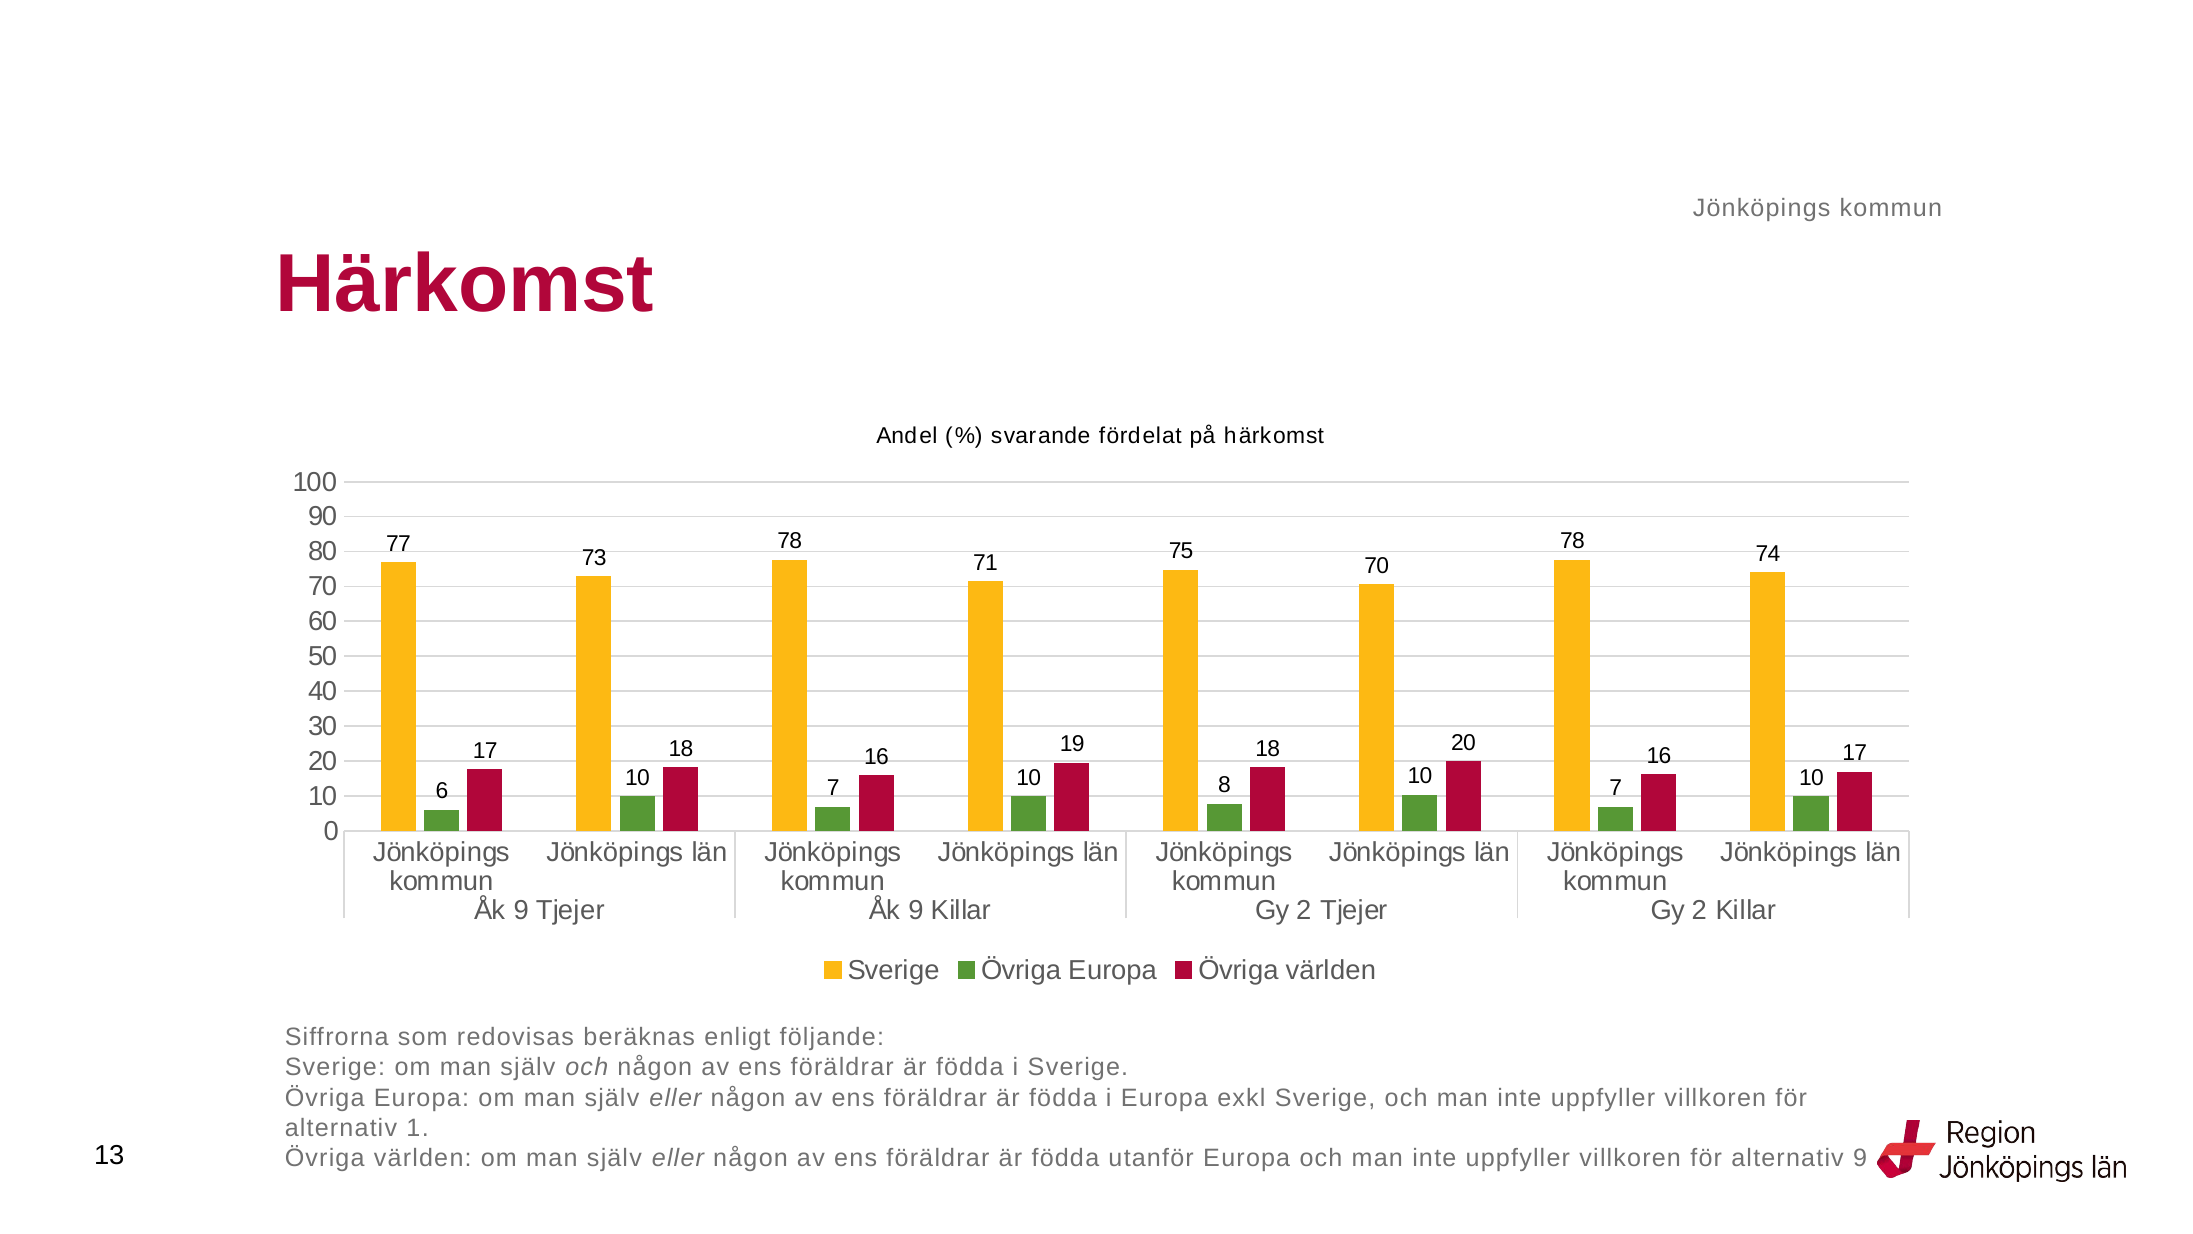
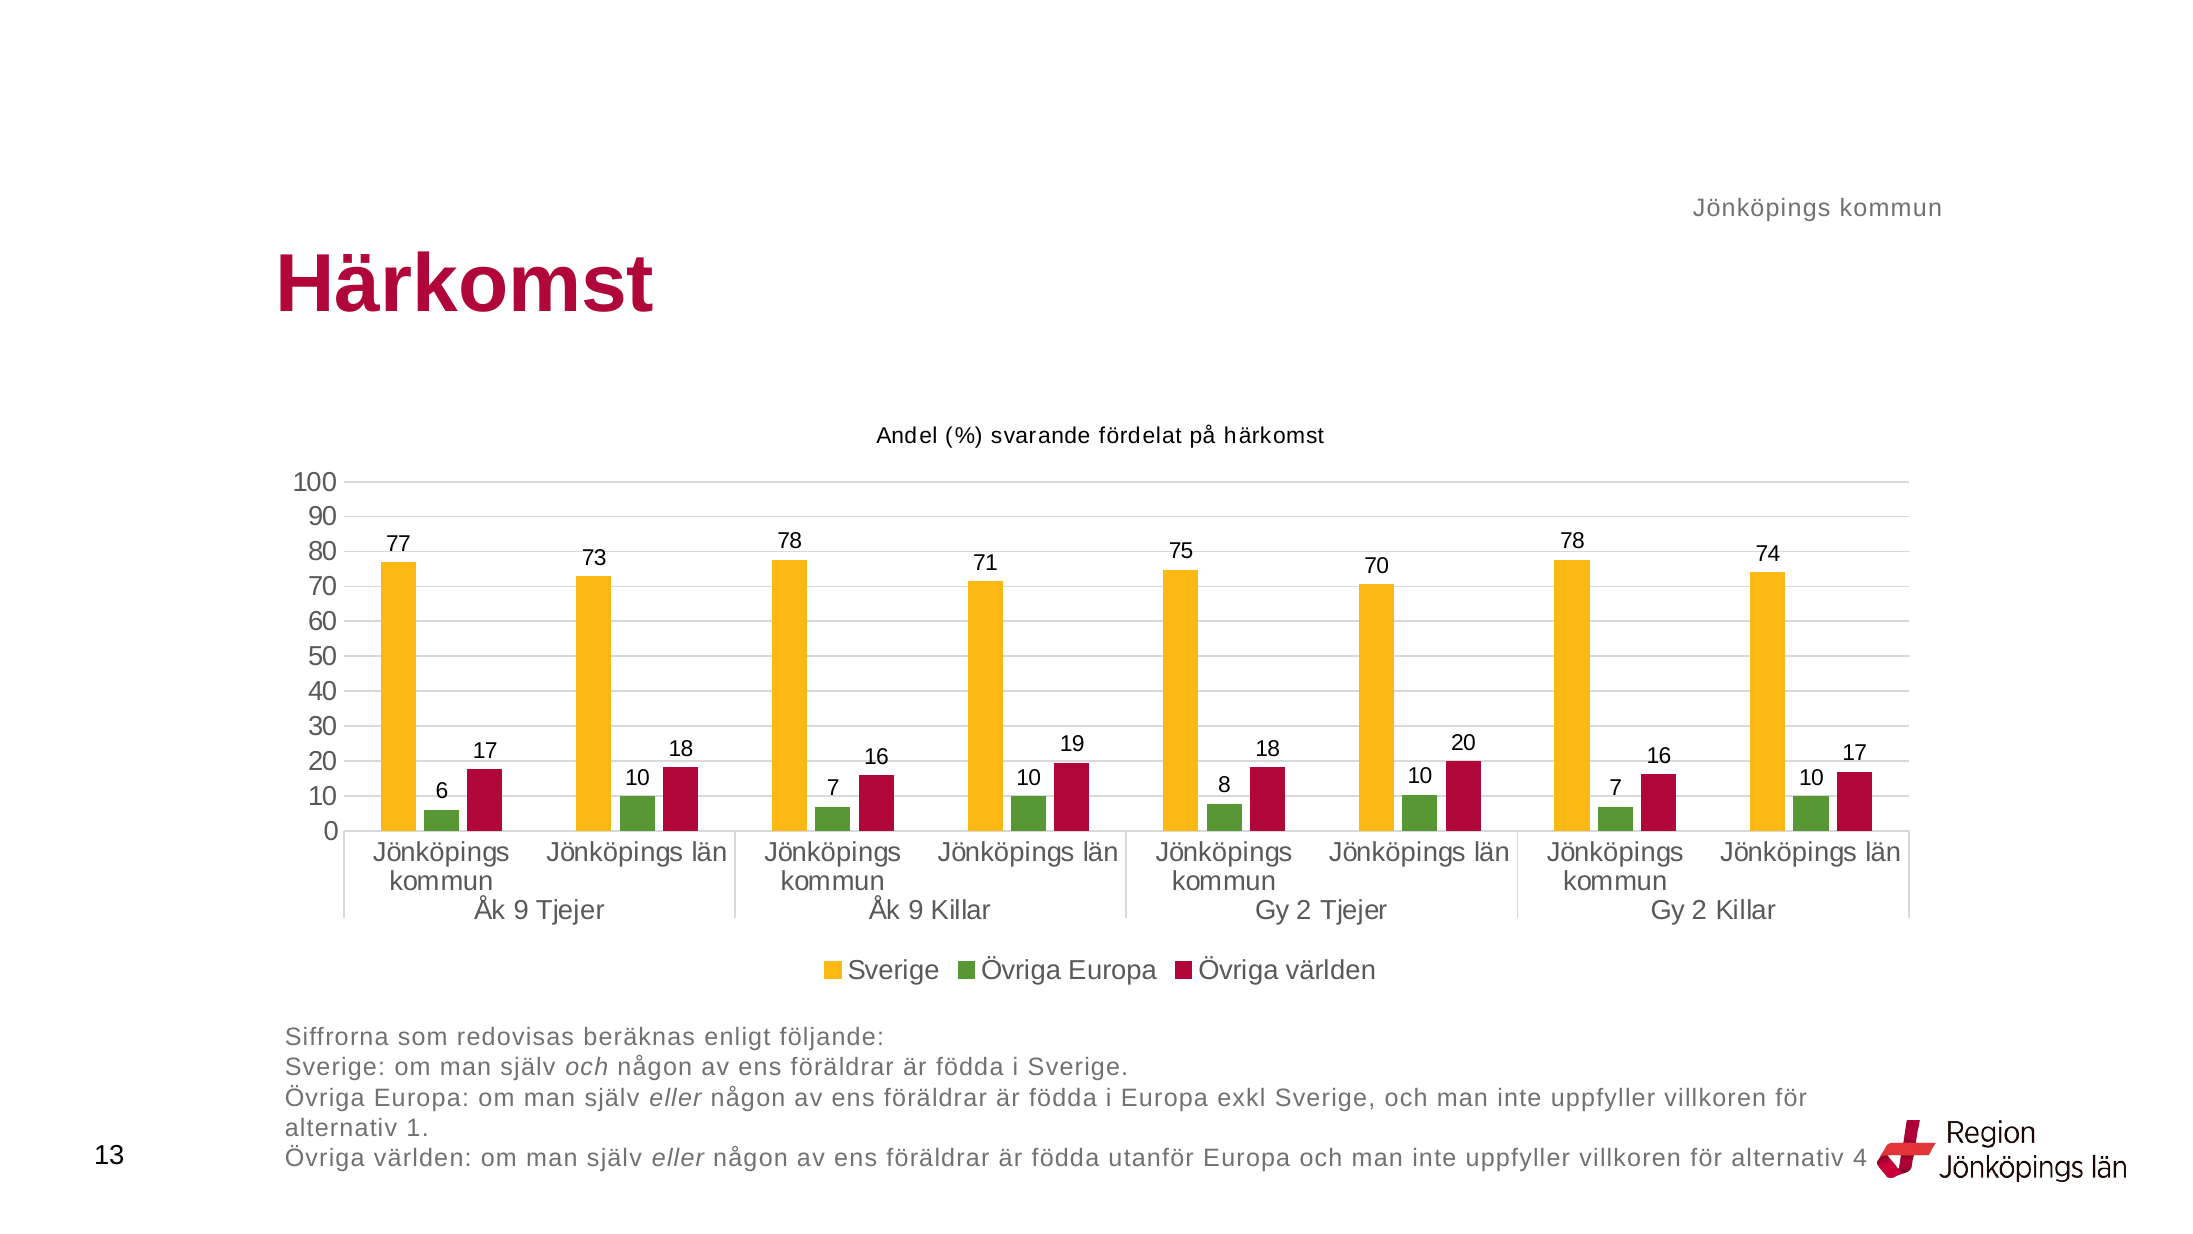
alternativ 9: 9 -> 4 (1860, 1158)
